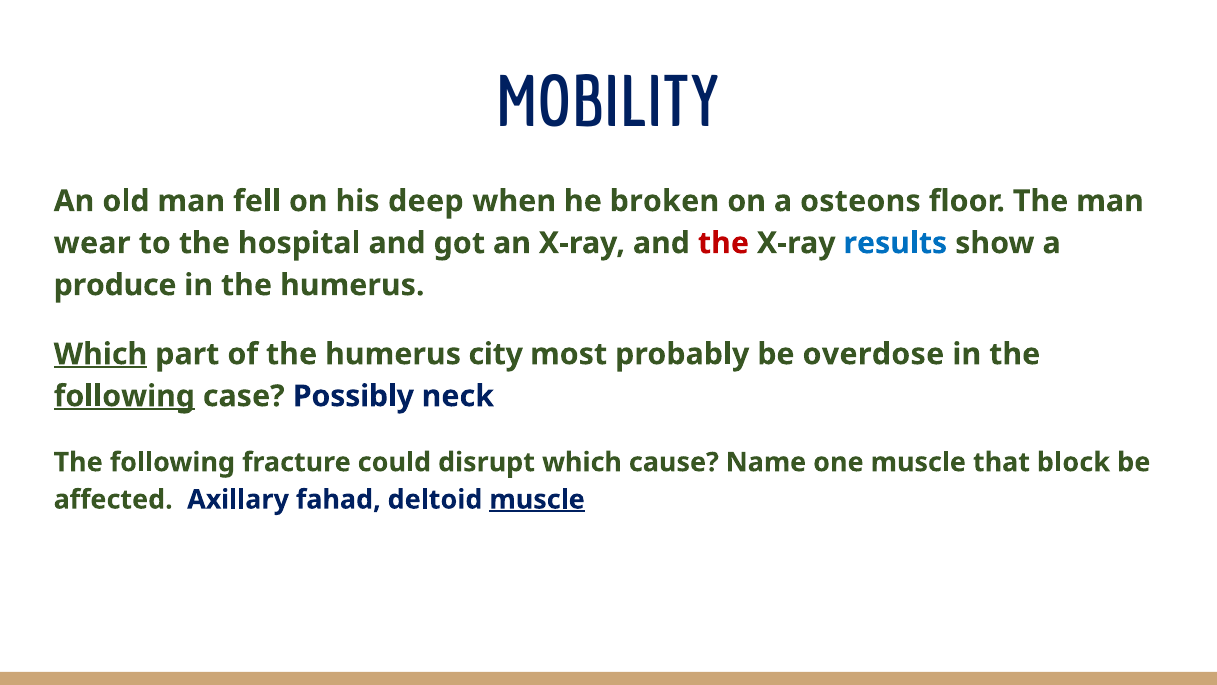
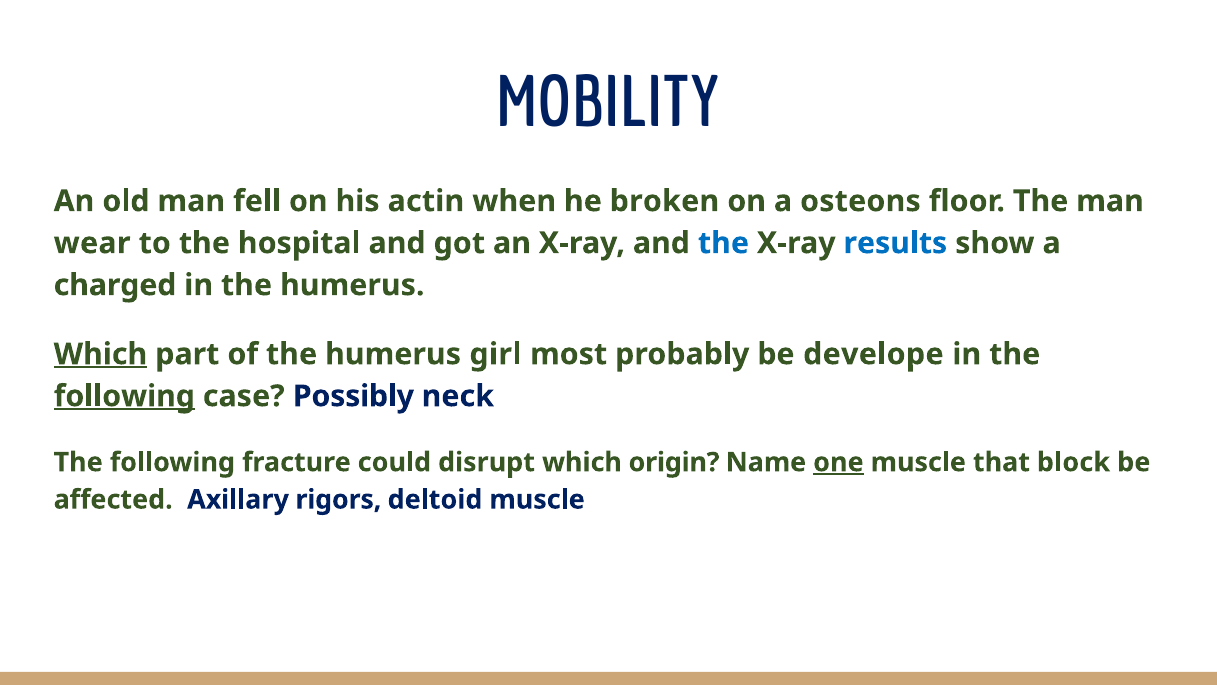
deep: deep -> actin (426, 201)
the colour: red -> blue (723, 243)
produce: produce -> charged (115, 285)
city: city -> girl (495, 354)
overdose: overdose -> develope (873, 354)
cause: cause -> origin (674, 462)
one underline: none -> present (838, 462)
fahad: fahad -> rigors (338, 499)
muscle underline: present -> none (537, 499)
